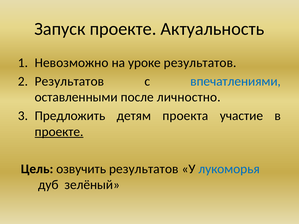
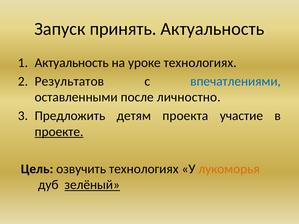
Запуск проекте: проекте -> принять (123, 29)
Невозможно: Невозможно -> Актуальность (72, 63)
уроке результатов: результатов -> технологиях (200, 63)
озвучить результатов: результатов -> технологиях (144, 169)
лукоморья colour: blue -> orange (229, 169)
зелёный underline: none -> present (92, 185)
